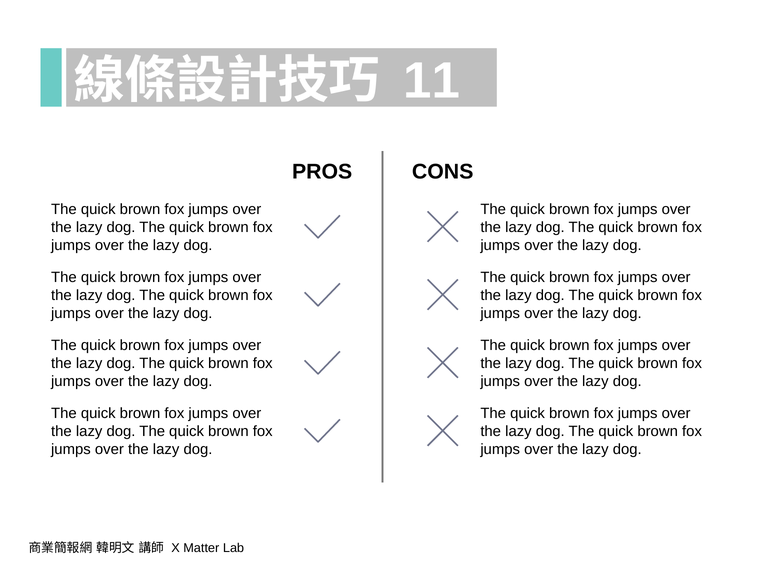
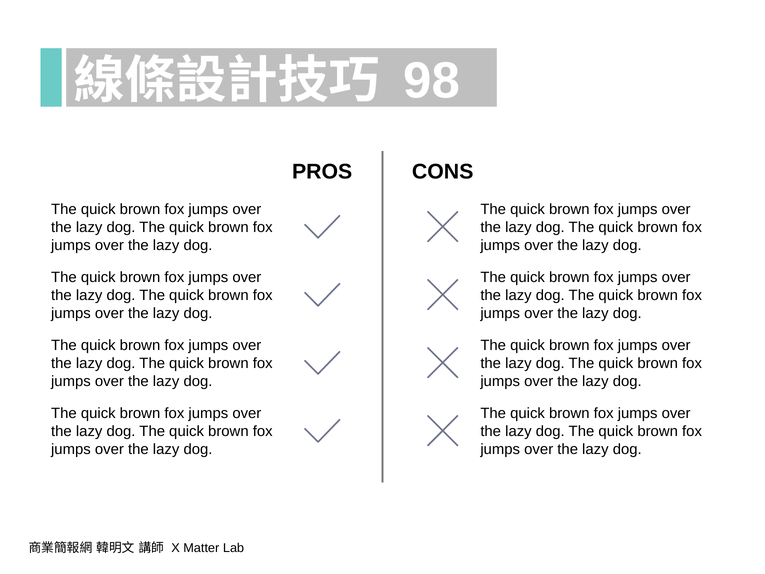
11: 11 -> 98 (432, 81)
